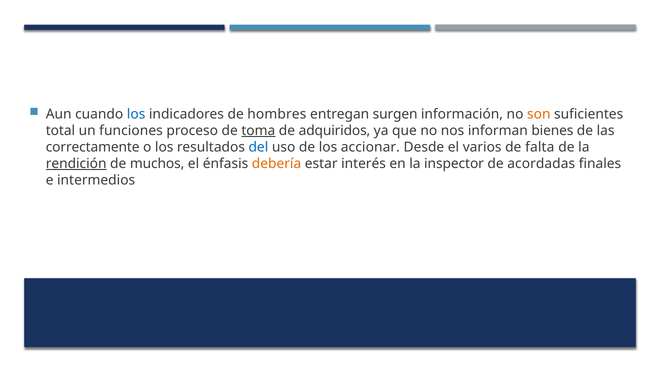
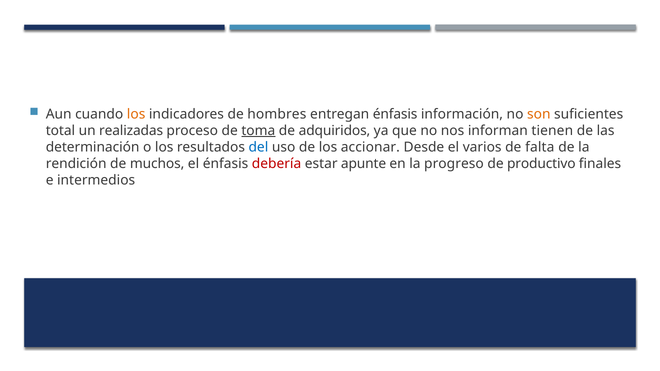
los colour: blue -> orange (136, 114)
entregan surgen: surgen -> énfasis (395, 114)
funciones: funciones -> realizadas (131, 131)
bienes: bienes -> tienen (552, 131)
correctamente: correctamente -> determinación (93, 147)
rendición underline: present -> none (76, 164)
debería colour: orange -> red (277, 164)
interés: interés -> apunte (364, 164)
inspector: inspector -> progreso (454, 164)
acordadas: acordadas -> productivo (541, 164)
